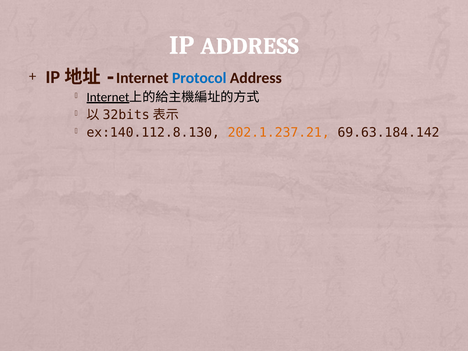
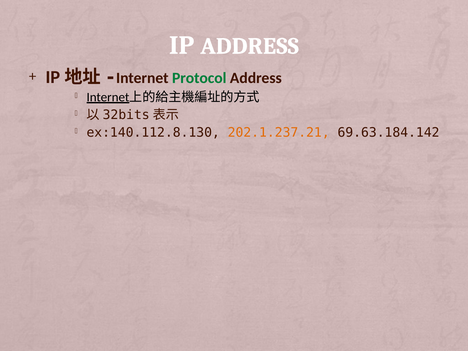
Protocol colour: blue -> green (199, 78)
